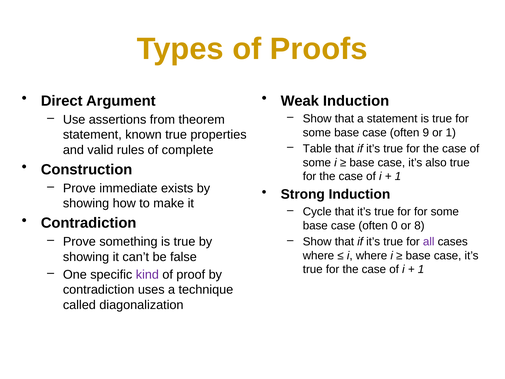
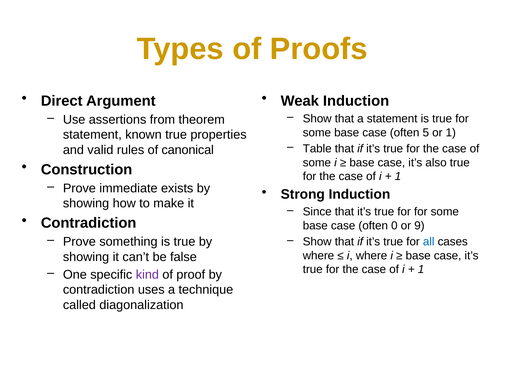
9: 9 -> 5 (426, 132)
complete: complete -> canonical (188, 150)
Cycle: Cycle -> Since (317, 212)
8: 8 -> 9 (419, 225)
all colour: purple -> blue (429, 242)
